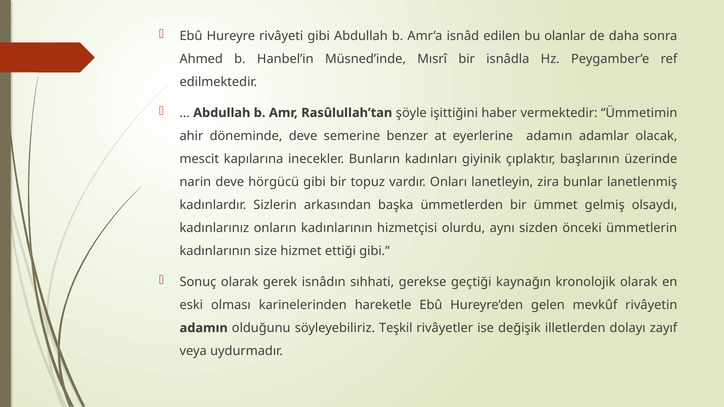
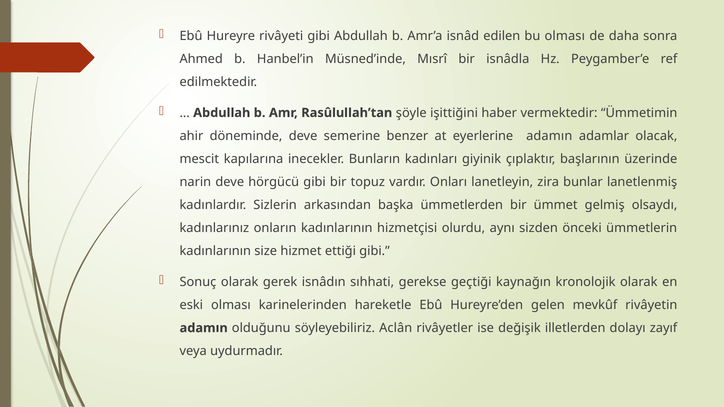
bu olanlar: olanlar -> olması (565, 36)
Teşkil: Teşkil -> Aclân (396, 328)
